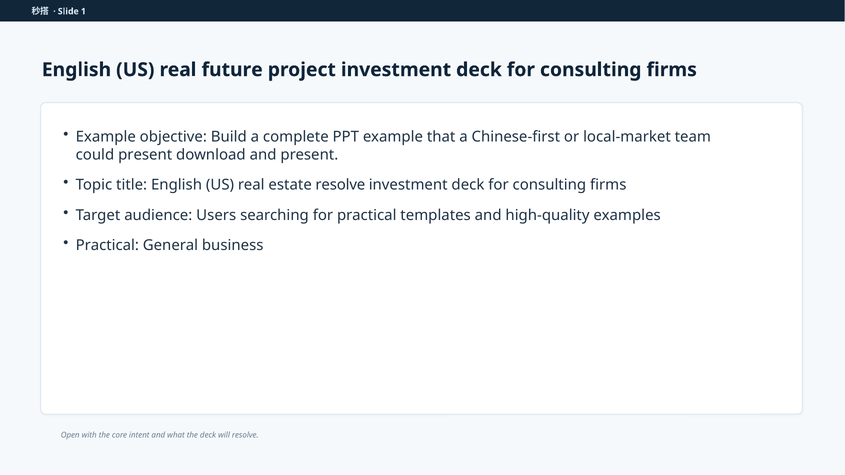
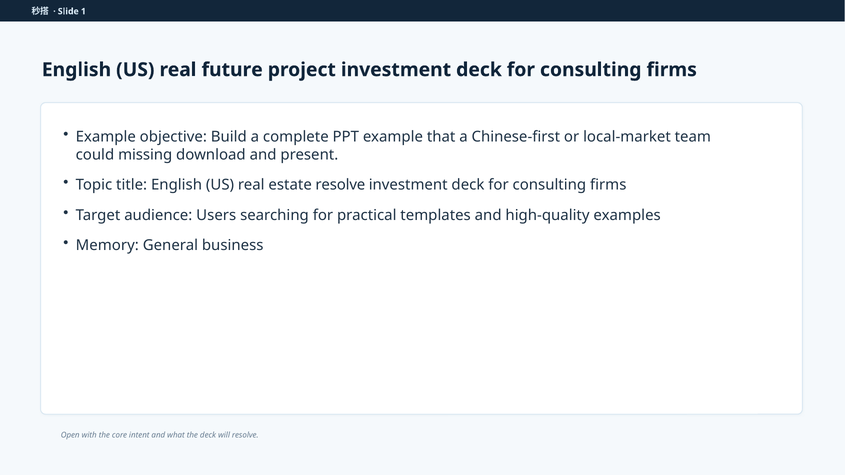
could present: present -> missing (145, 155)
Practical: Practical -> Memory (107, 246)
